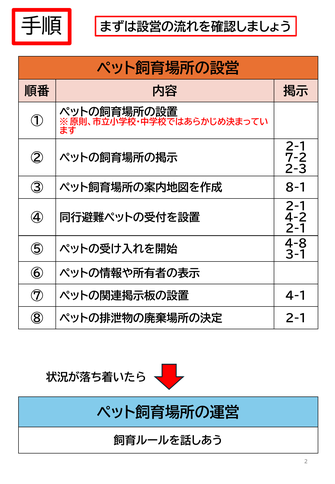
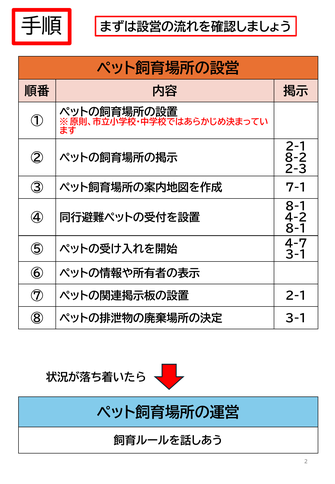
7-2: 7-2 -> 8-2 (296, 158)
8-1: 8-1 -> 7-1 (296, 188)
2-1: 2-1 -> 8-1 (296, 206)
2-1: 2-1 -> 8-1 (296, 229)
4-8: 4-8 -> 4-7 (296, 244)
4-1: 4-1 -> 2-1 (296, 296)
2-1: 2-1 -> 3-1 (296, 318)
